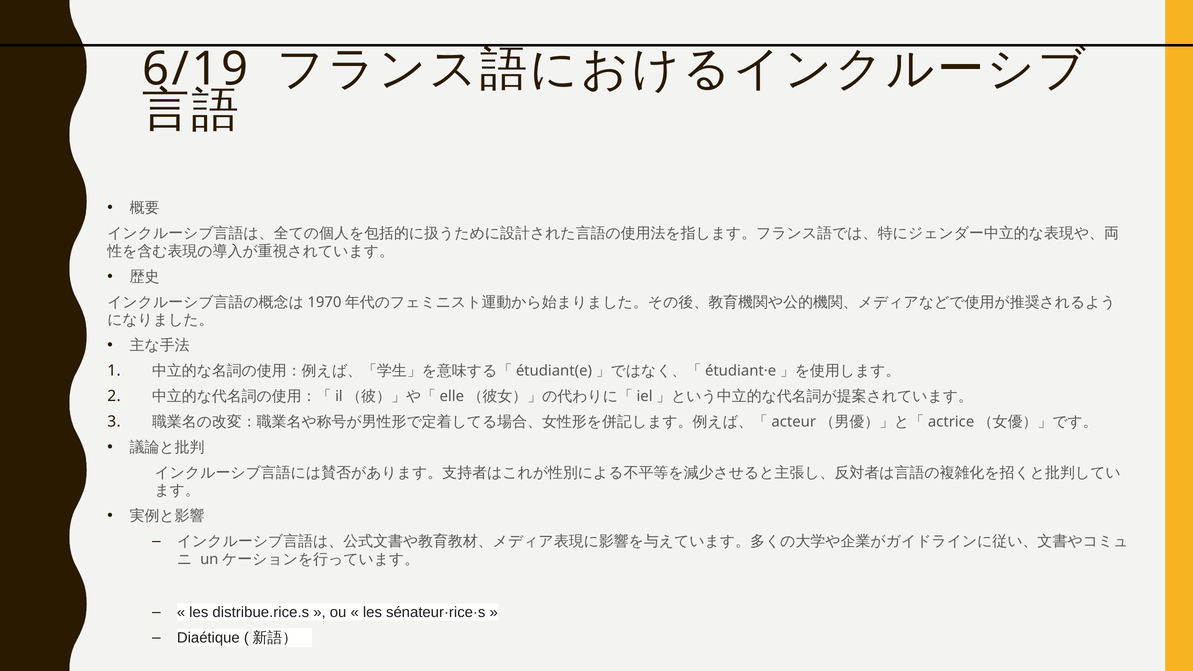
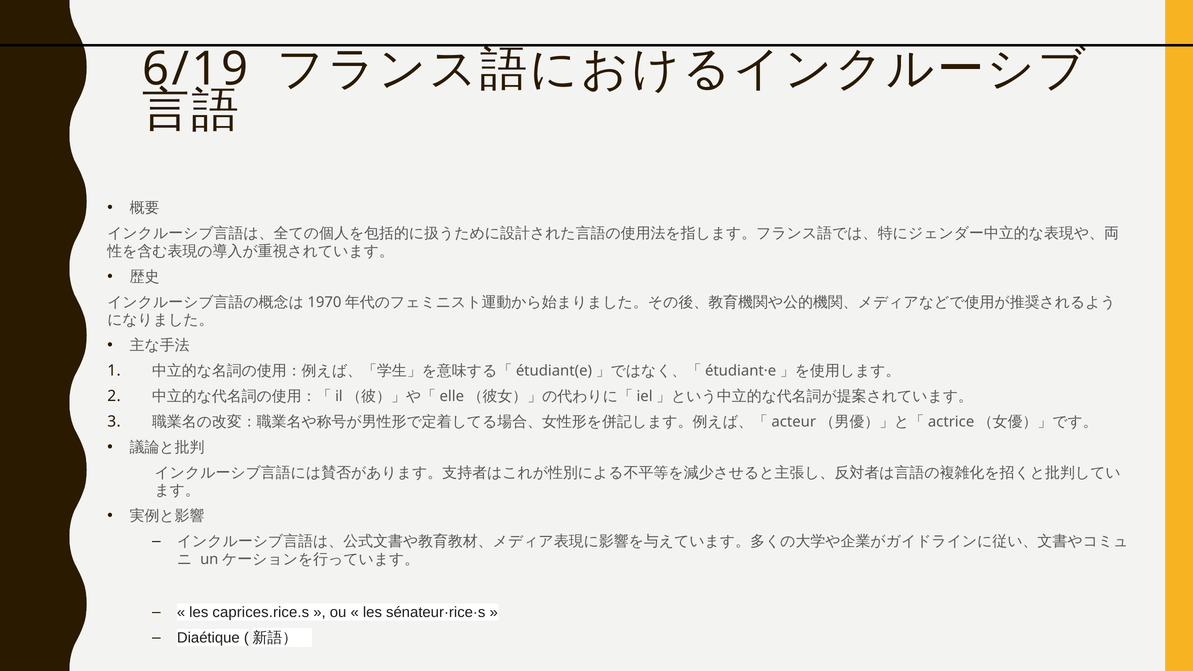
distribue.rice.s: distribue.rice.s -> caprices.rice.s (261, 612)
